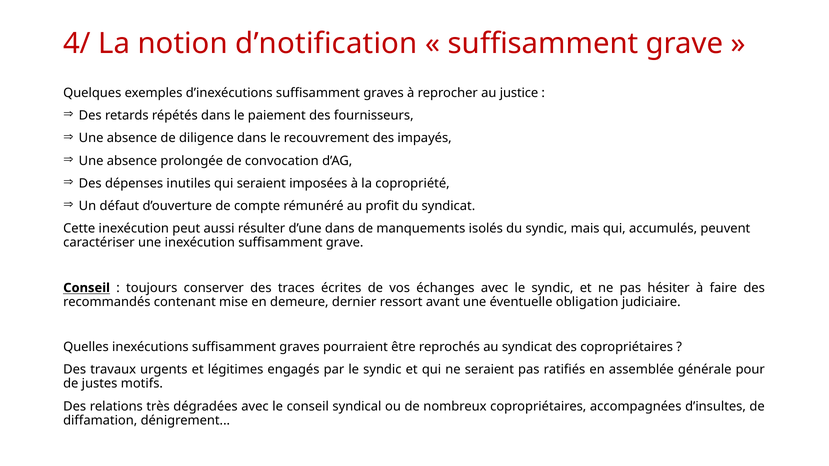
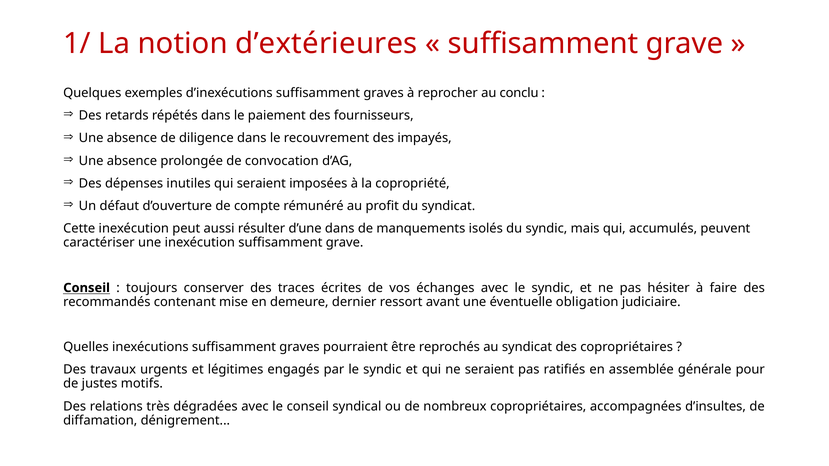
4/: 4/ -> 1/ (77, 44)
d’notification: d’notification -> d’extérieures (326, 44)
justice: justice -> conclu (519, 93)
